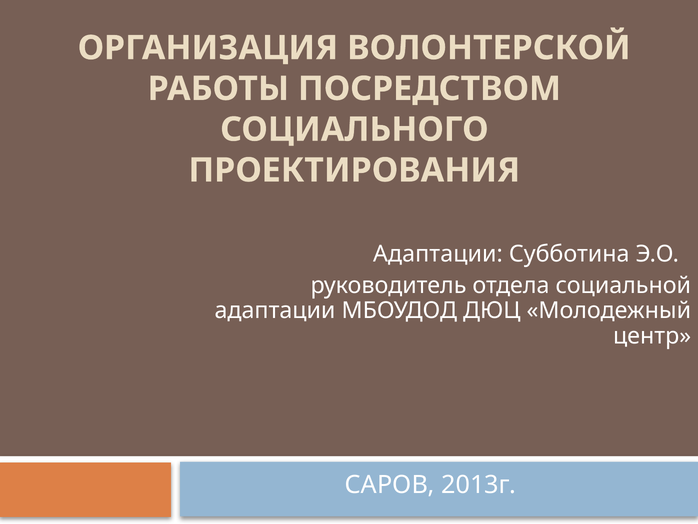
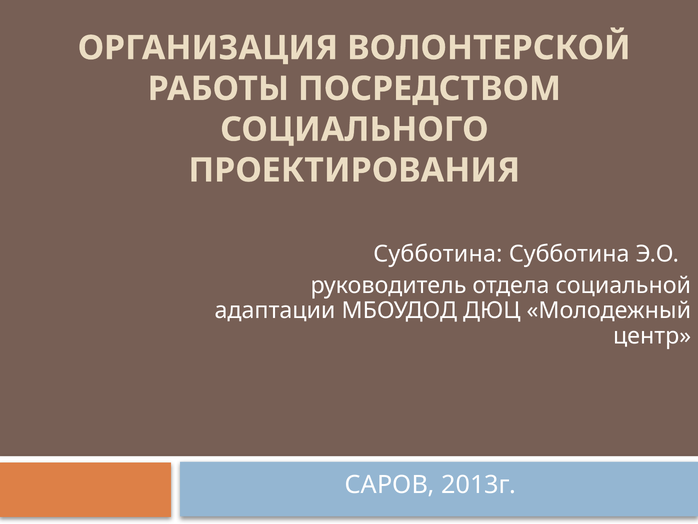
Адаптации: Адаптации -> Субботина (438, 254)
